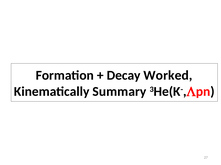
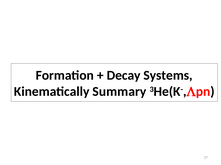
Worked: Worked -> Systems (168, 76)
